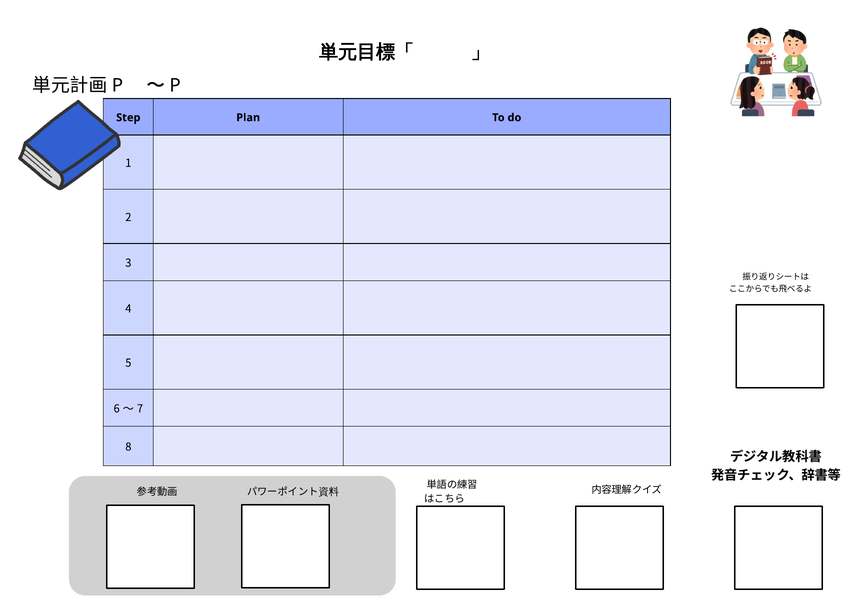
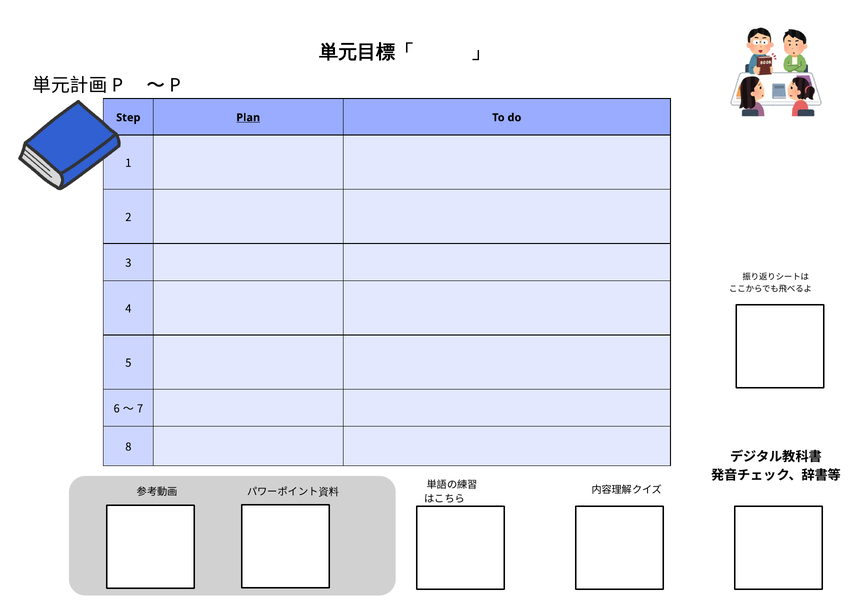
Plan underline: none -> present (248, 117)
